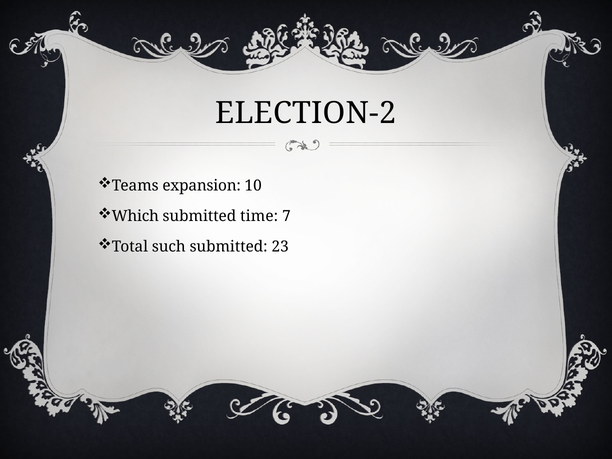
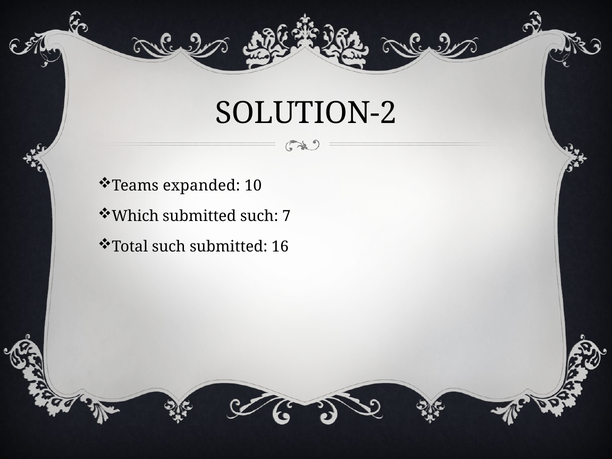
ELECTION-2: ELECTION-2 -> SOLUTION-2 (306, 113)
expansion: expansion -> expanded (201, 186)
submitted time: time -> such (259, 216)
23: 23 -> 16 (280, 247)
